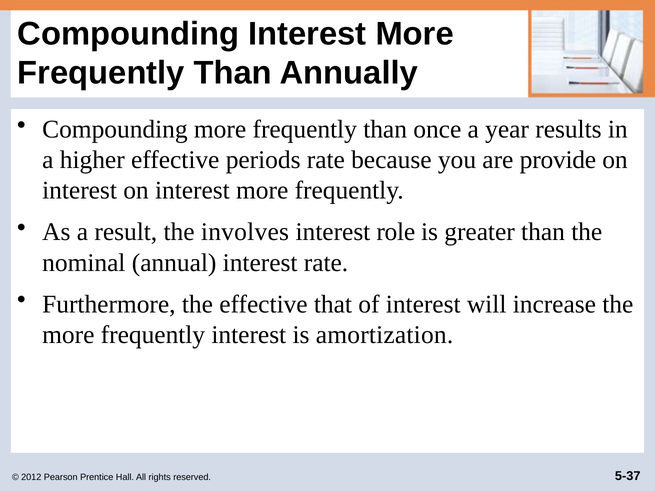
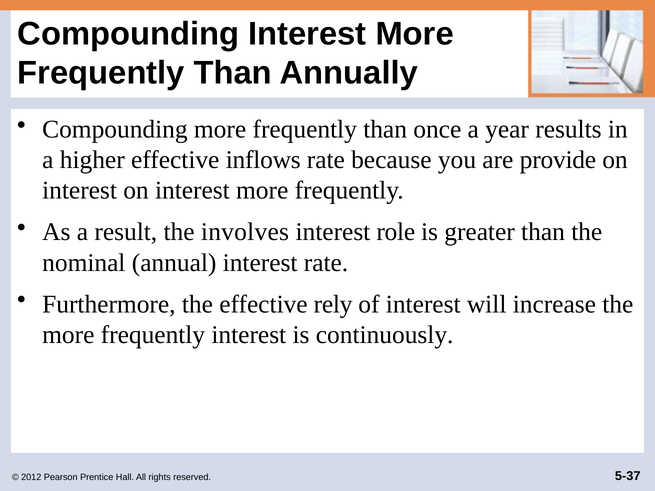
periods: periods -> inflows (263, 160)
that: that -> rely (333, 304)
amortization: amortization -> continuously (385, 335)
